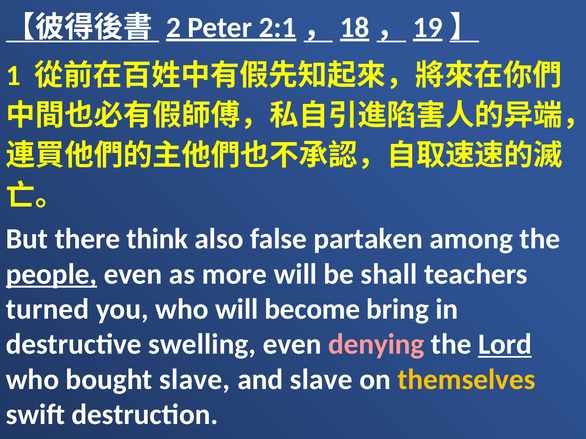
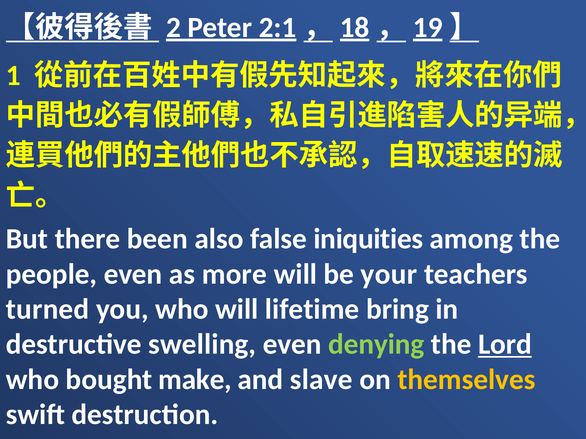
think: think -> been (157, 239)
partaken: partaken -> iniquities (368, 239)
people underline: present -> none (51, 274)
shall: shall -> your (389, 274)
become: become -> lifetime (312, 310)
denying colour: pink -> light green (376, 345)
bought slave: slave -> make (195, 380)
